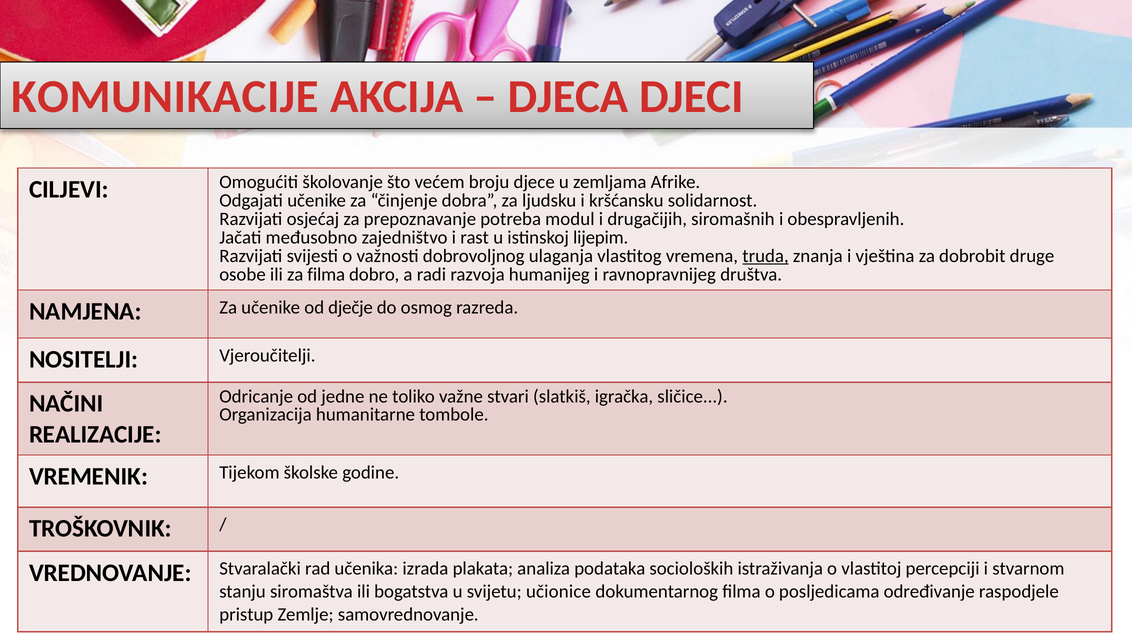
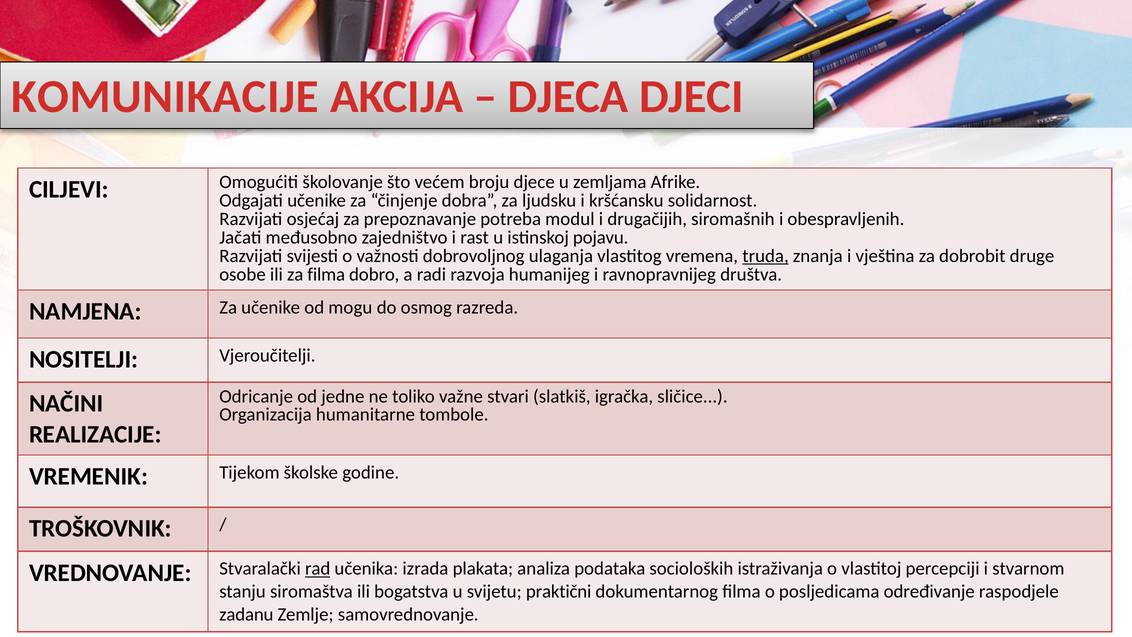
lijepim: lijepim -> pojavu (601, 237)
dječje: dječje -> mogu (350, 307)
rad underline: none -> present (318, 569)
učionice: učionice -> praktični (559, 592)
pristup: pristup -> zadanu (246, 615)
